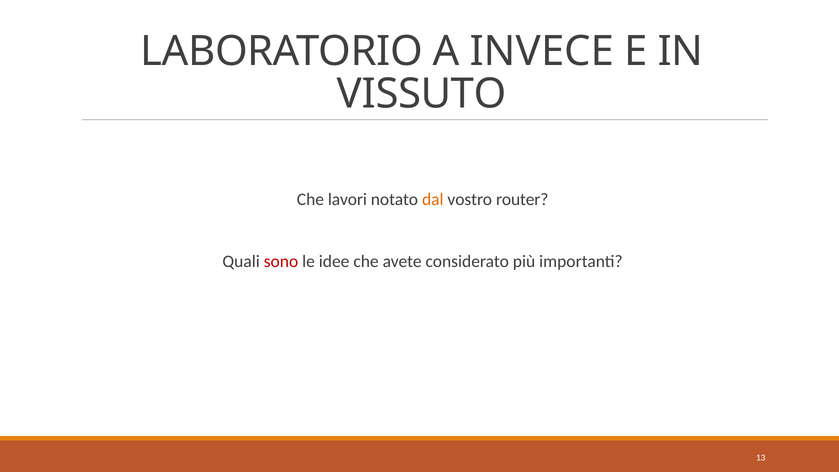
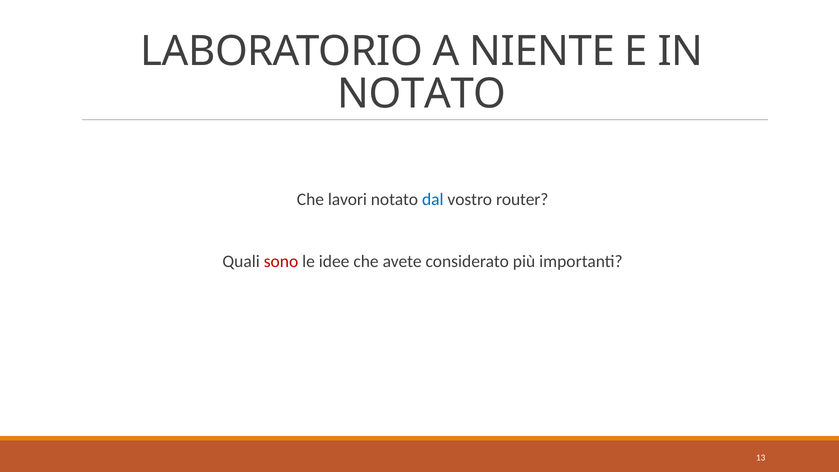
INVECE: INVECE -> NIENTE (542, 51)
VISSUTO: VISSUTO -> NOTATO (422, 94)
dal colour: orange -> blue (433, 199)
